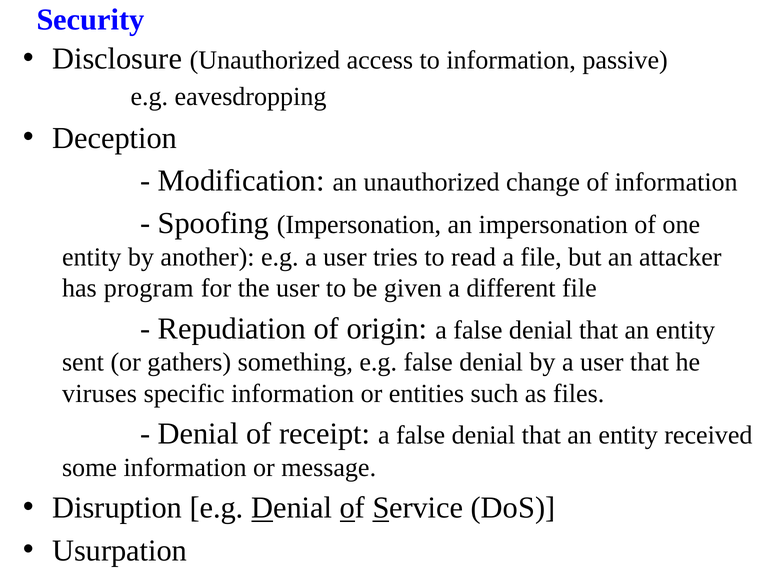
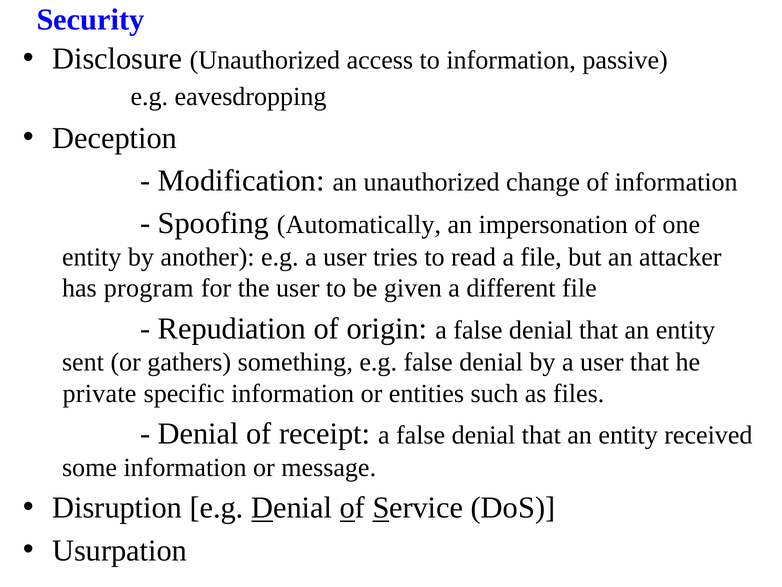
Spoofing Impersonation: Impersonation -> Automatically (359, 225)
viruses: viruses -> private (99, 393)
